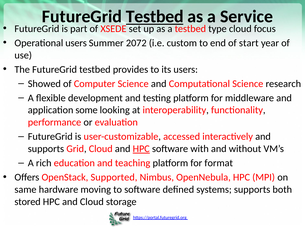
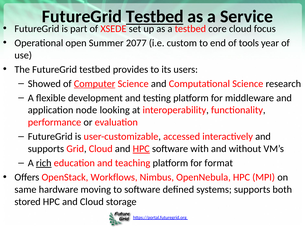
type: type -> core (217, 29)
Operational users: users -> open (76, 43)
2072: 2072 -> 2077 (136, 43)
start: start -> tools (249, 43)
Computer underline: none -> present (95, 84)
some: some -> node (86, 110)
rich underline: none -> present (44, 163)
Supported: Supported -> Workflows (114, 177)
